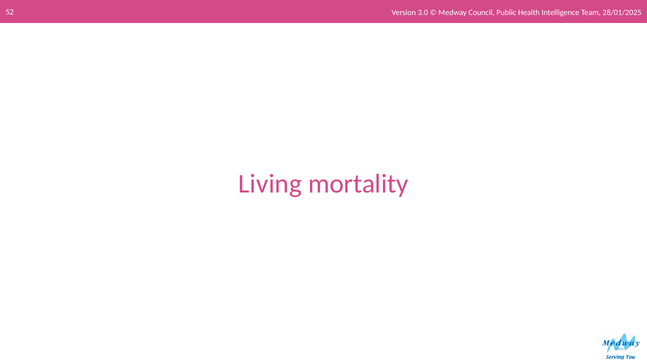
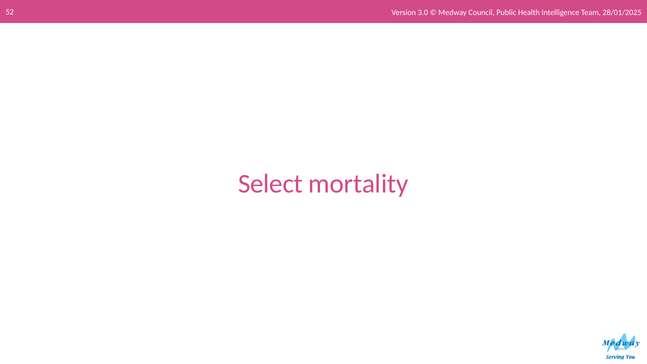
Living: Living -> Select (270, 184)
